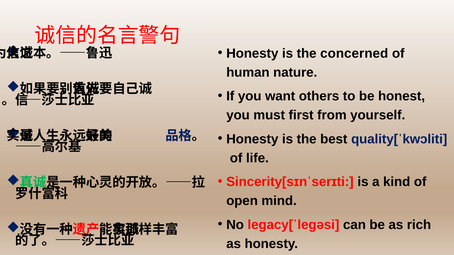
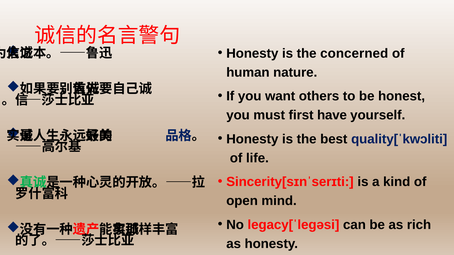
from: from -> have (332, 115)
